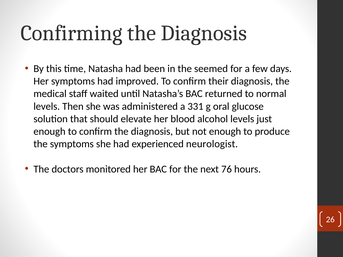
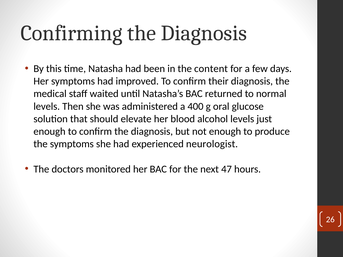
seemed: seemed -> content (211, 69)
331: 331 -> 400 (195, 106)
76: 76 -> 47 (227, 169)
